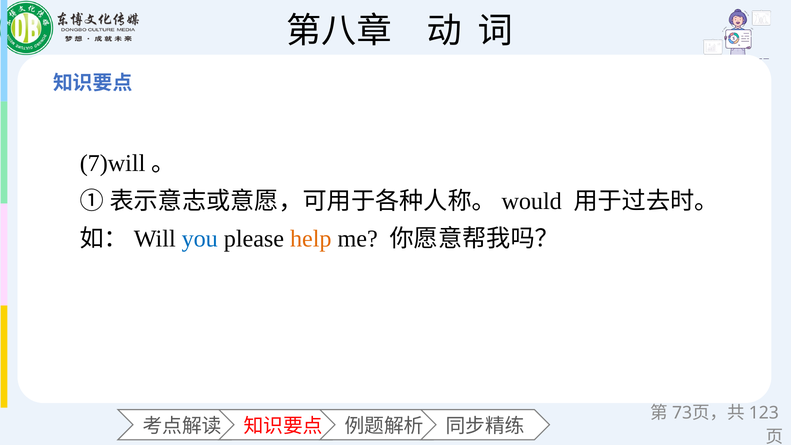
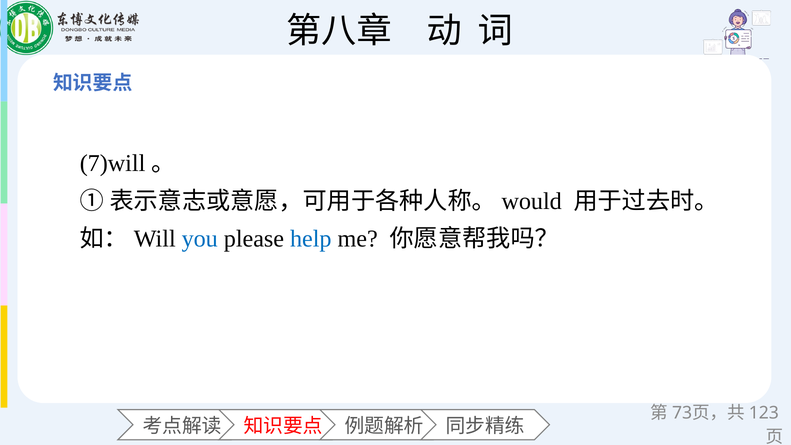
help colour: orange -> blue (311, 239)
